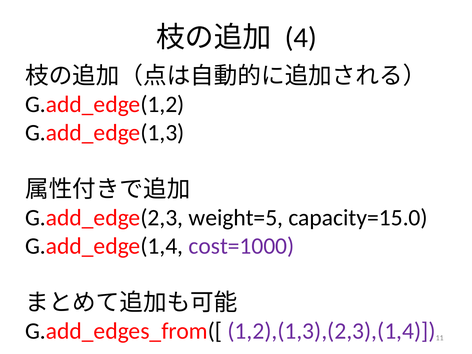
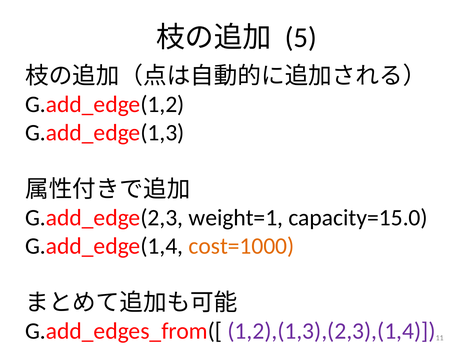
4: 4 -> 5 (301, 38)
weight=5: weight=5 -> weight=1 (236, 218)
cost=1000 colour: purple -> orange (241, 246)
